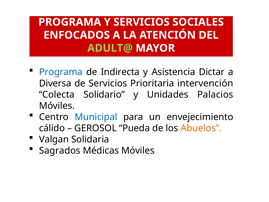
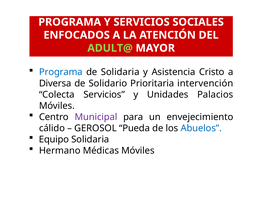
de Indirecta: Indirecta -> Solidaria (120, 72)
Dictar: Dictar -> Cristo (212, 72)
de Servicios: Servicios -> Solidario (108, 83)
Colecta Solidario: Solidario -> Servicios (104, 94)
Municipal colour: blue -> purple (96, 117)
Abuelos colour: orange -> blue (201, 128)
Valgan: Valgan -> Equipo (54, 139)
Sagrados: Sagrados -> Hermano (60, 150)
